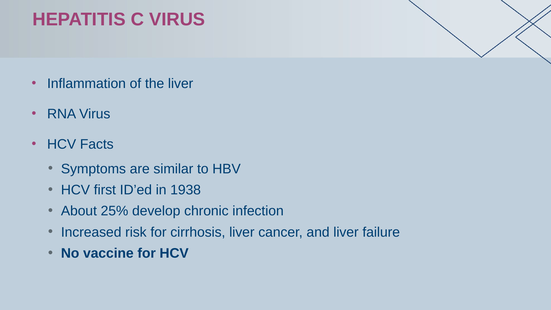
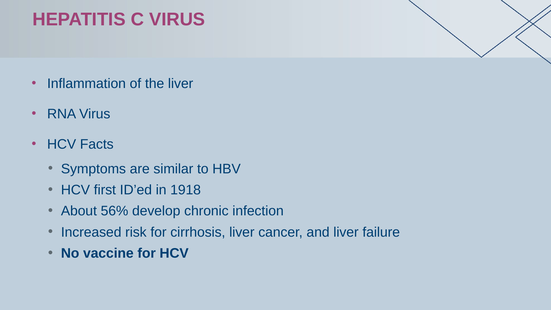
1938: 1938 -> 1918 (186, 190)
25%: 25% -> 56% (115, 211)
